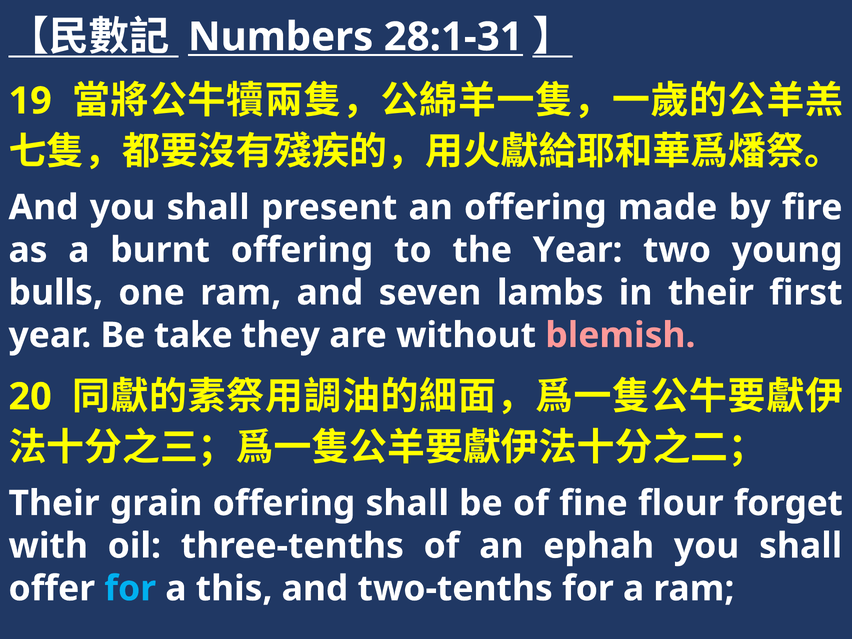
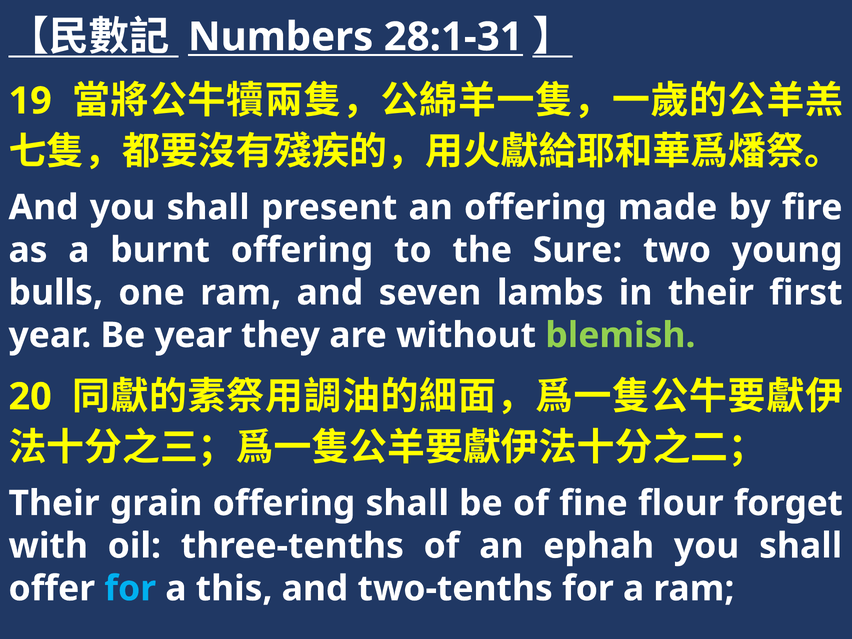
the Year: Year -> Sure (577, 250)
Be take: take -> year (193, 335)
blemish colour: pink -> light green (620, 335)
